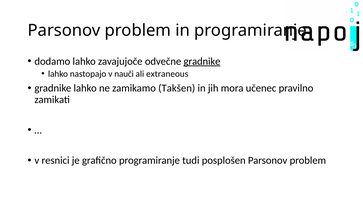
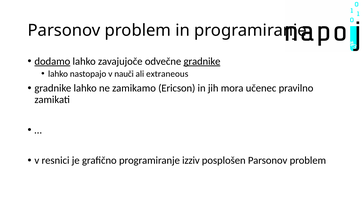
dodamo underline: none -> present (52, 61)
Takšen: Takšen -> Ericson (177, 88)
tudi: tudi -> izziv (191, 161)
